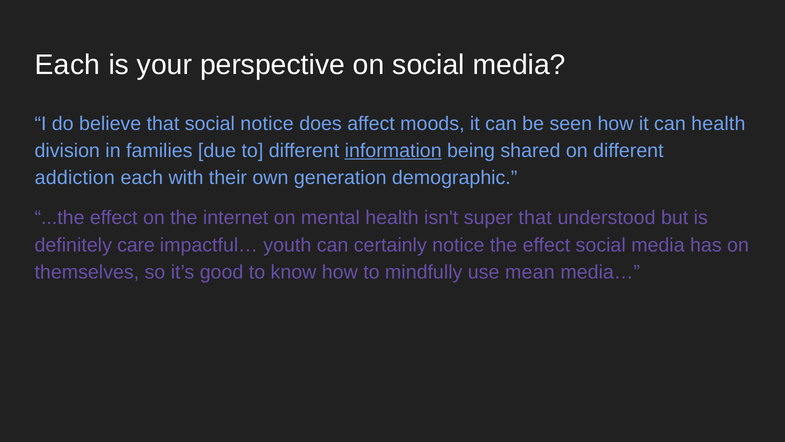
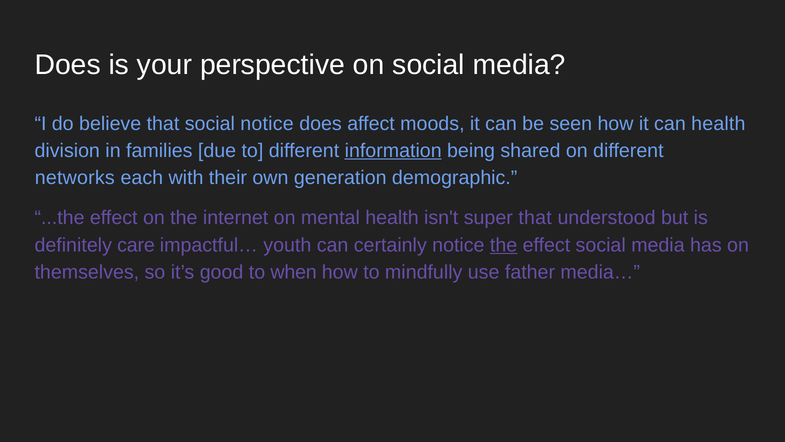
Each: Each -> Does (68, 65)
addiction: addiction -> networks (75, 178)
the underline: none -> present (504, 245)
know: know -> when (294, 272)
mean: mean -> father (530, 272)
